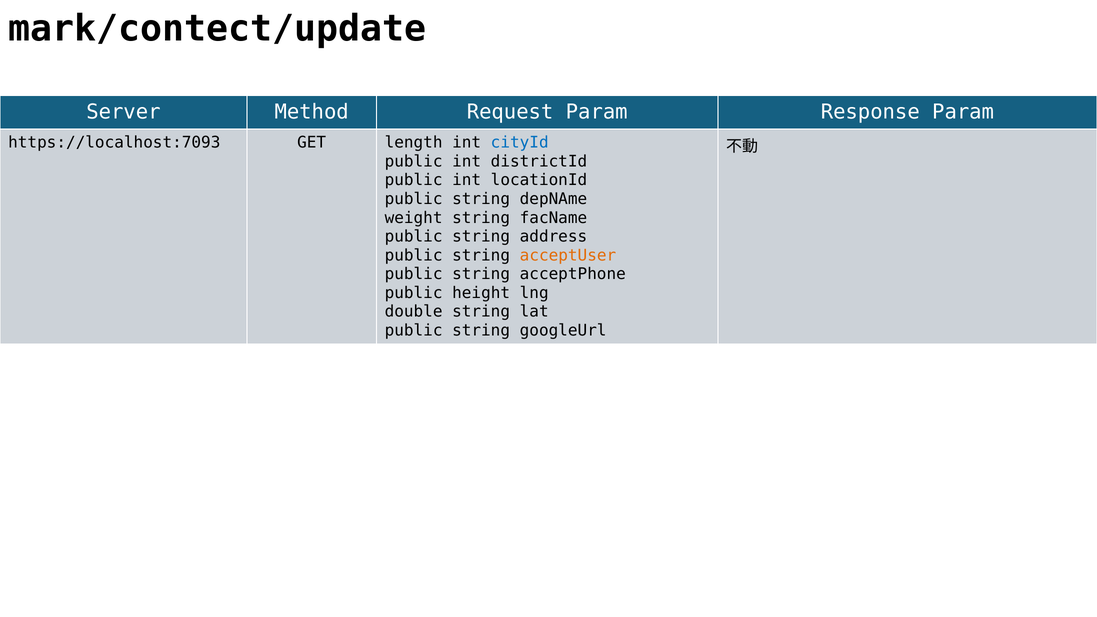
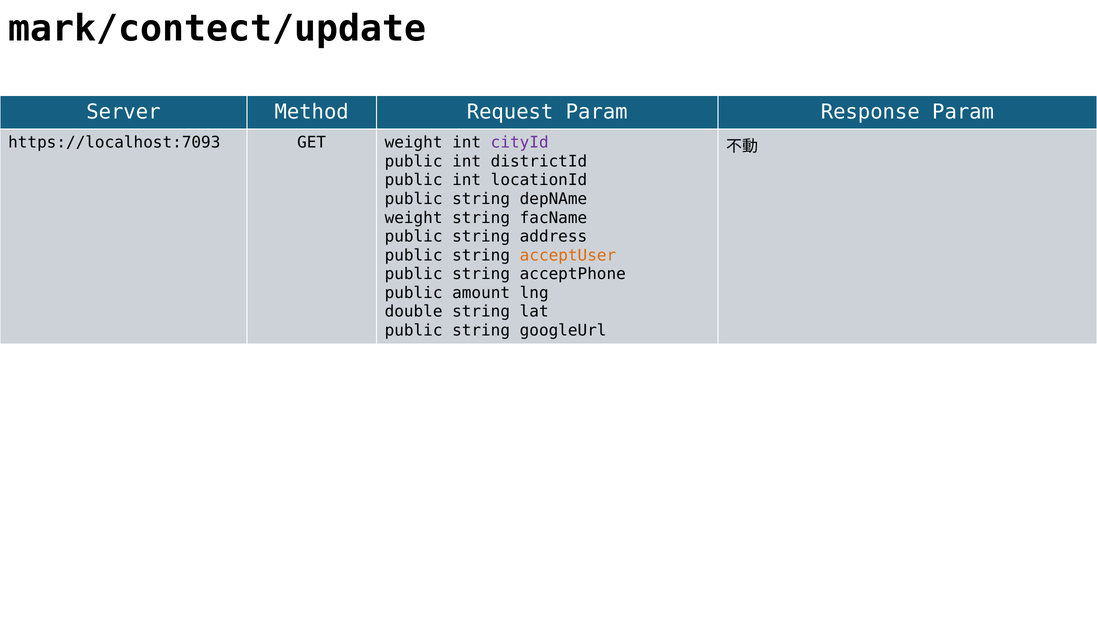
GET length: length -> weight (414, 143)
cityId colour: blue -> purple (520, 143)
height: height -> amount (481, 293)
